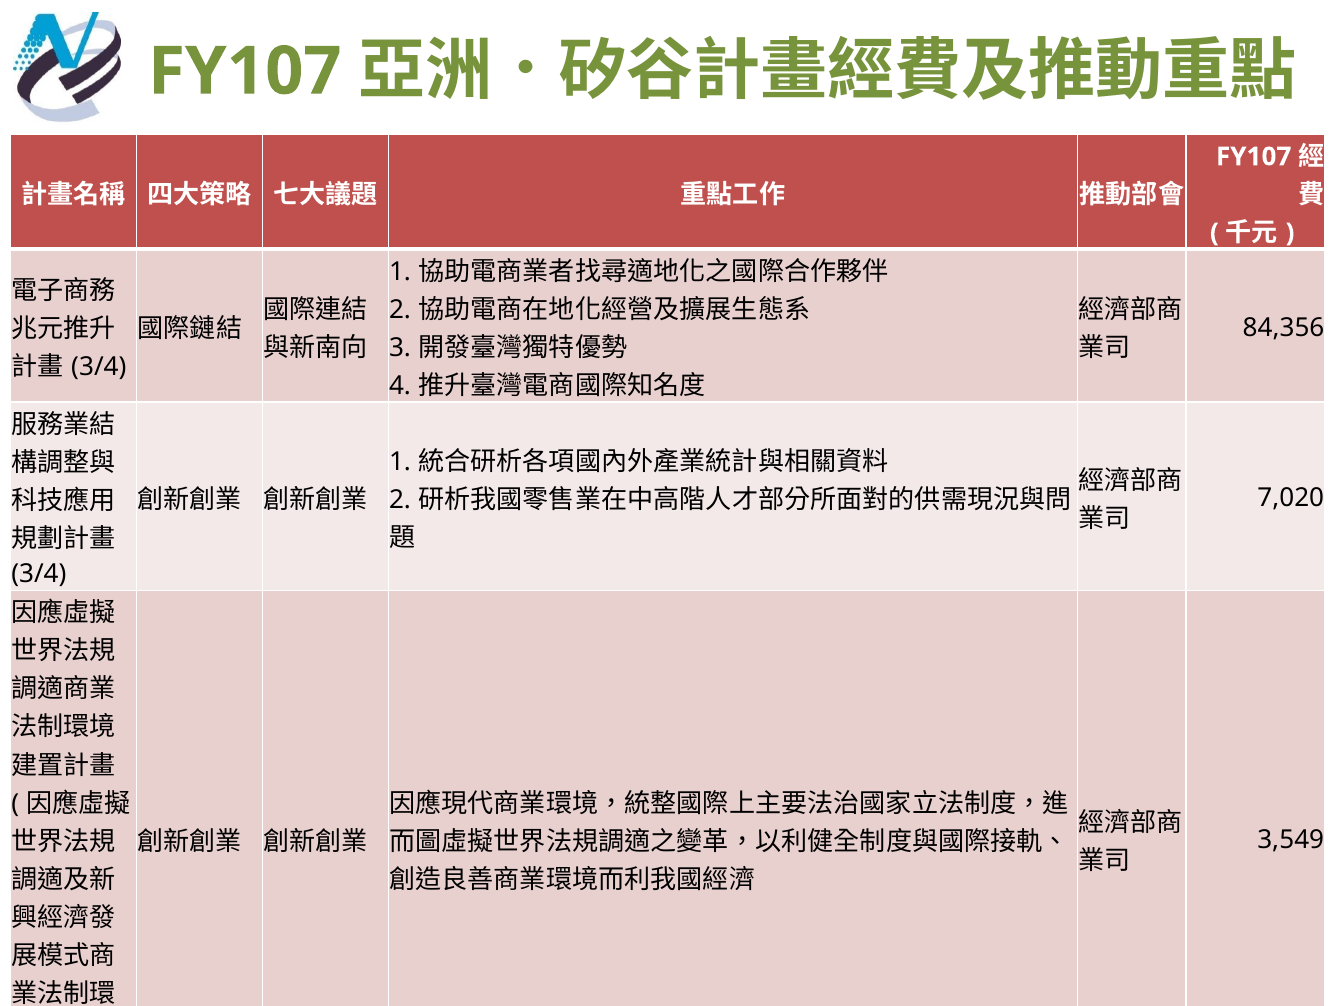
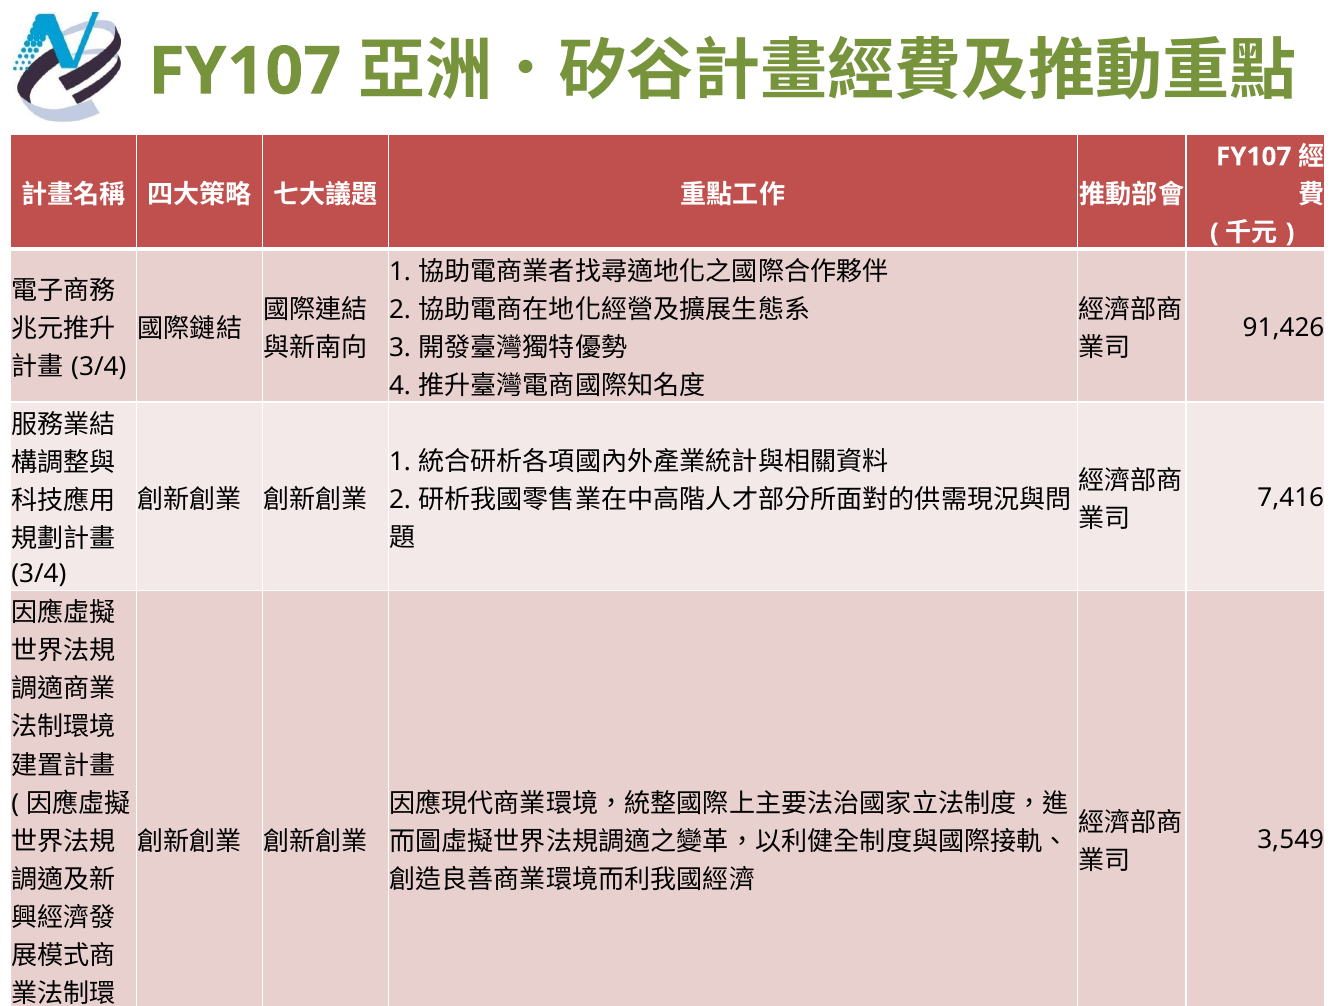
84,356: 84,356 -> 91,426 (1284, 327)
7,020: 7,020 -> 7,416 (1291, 498)
